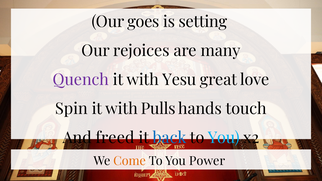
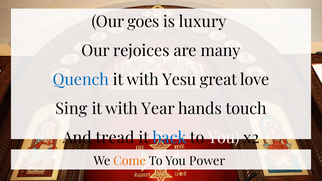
setting: setting -> luxury (203, 22)
Quench colour: purple -> blue (81, 80)
Spin: Spin -> Sing (71, 109)
Pulls: Pulls -> Year (158, 109)
freed: freed -> tread (115, 138)
You colour: light blue -> white (224, 138)
